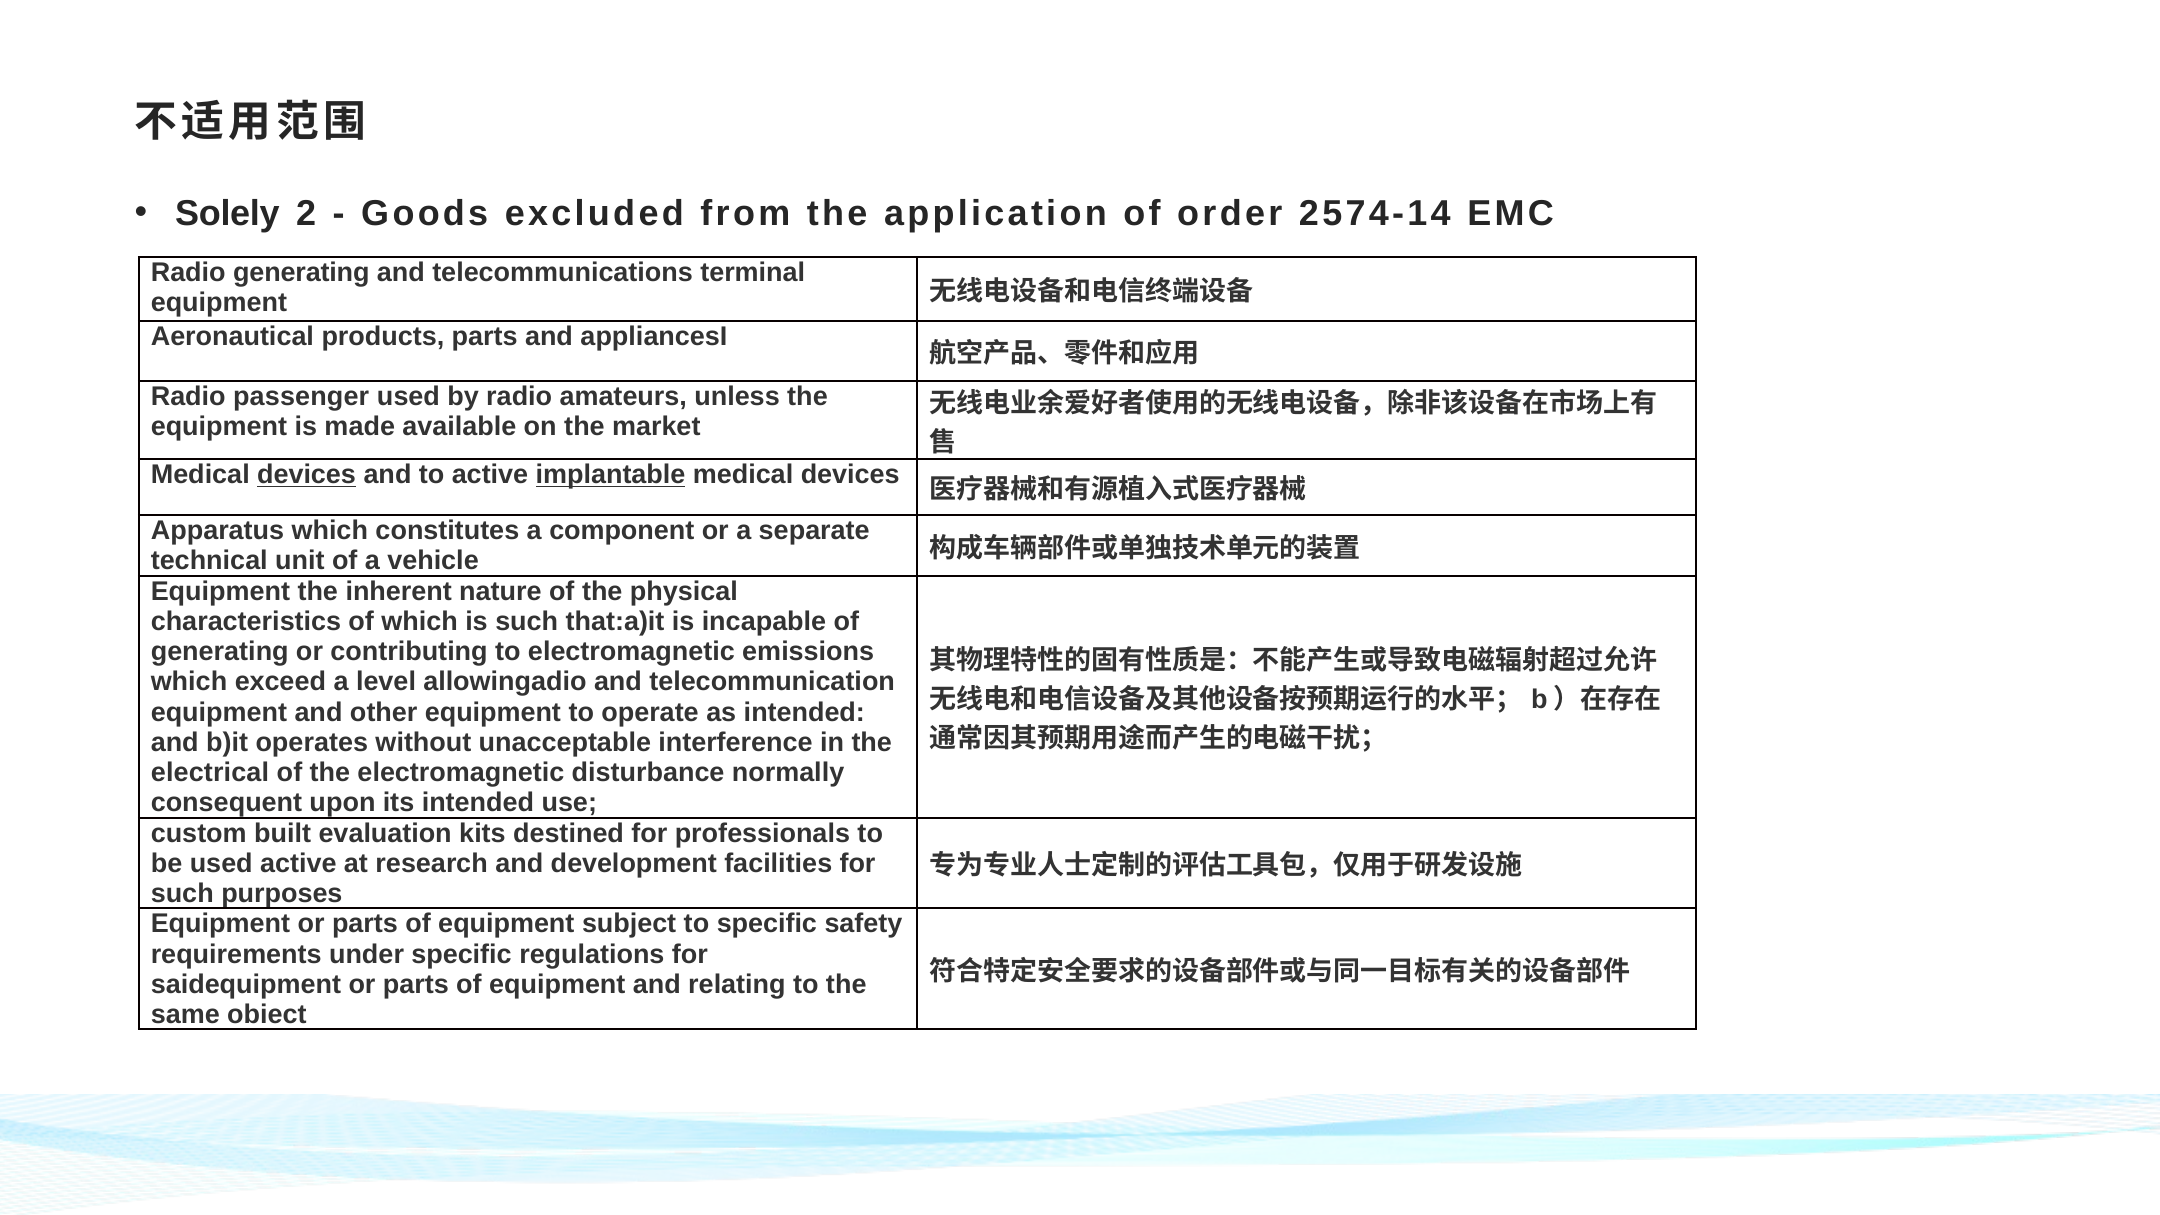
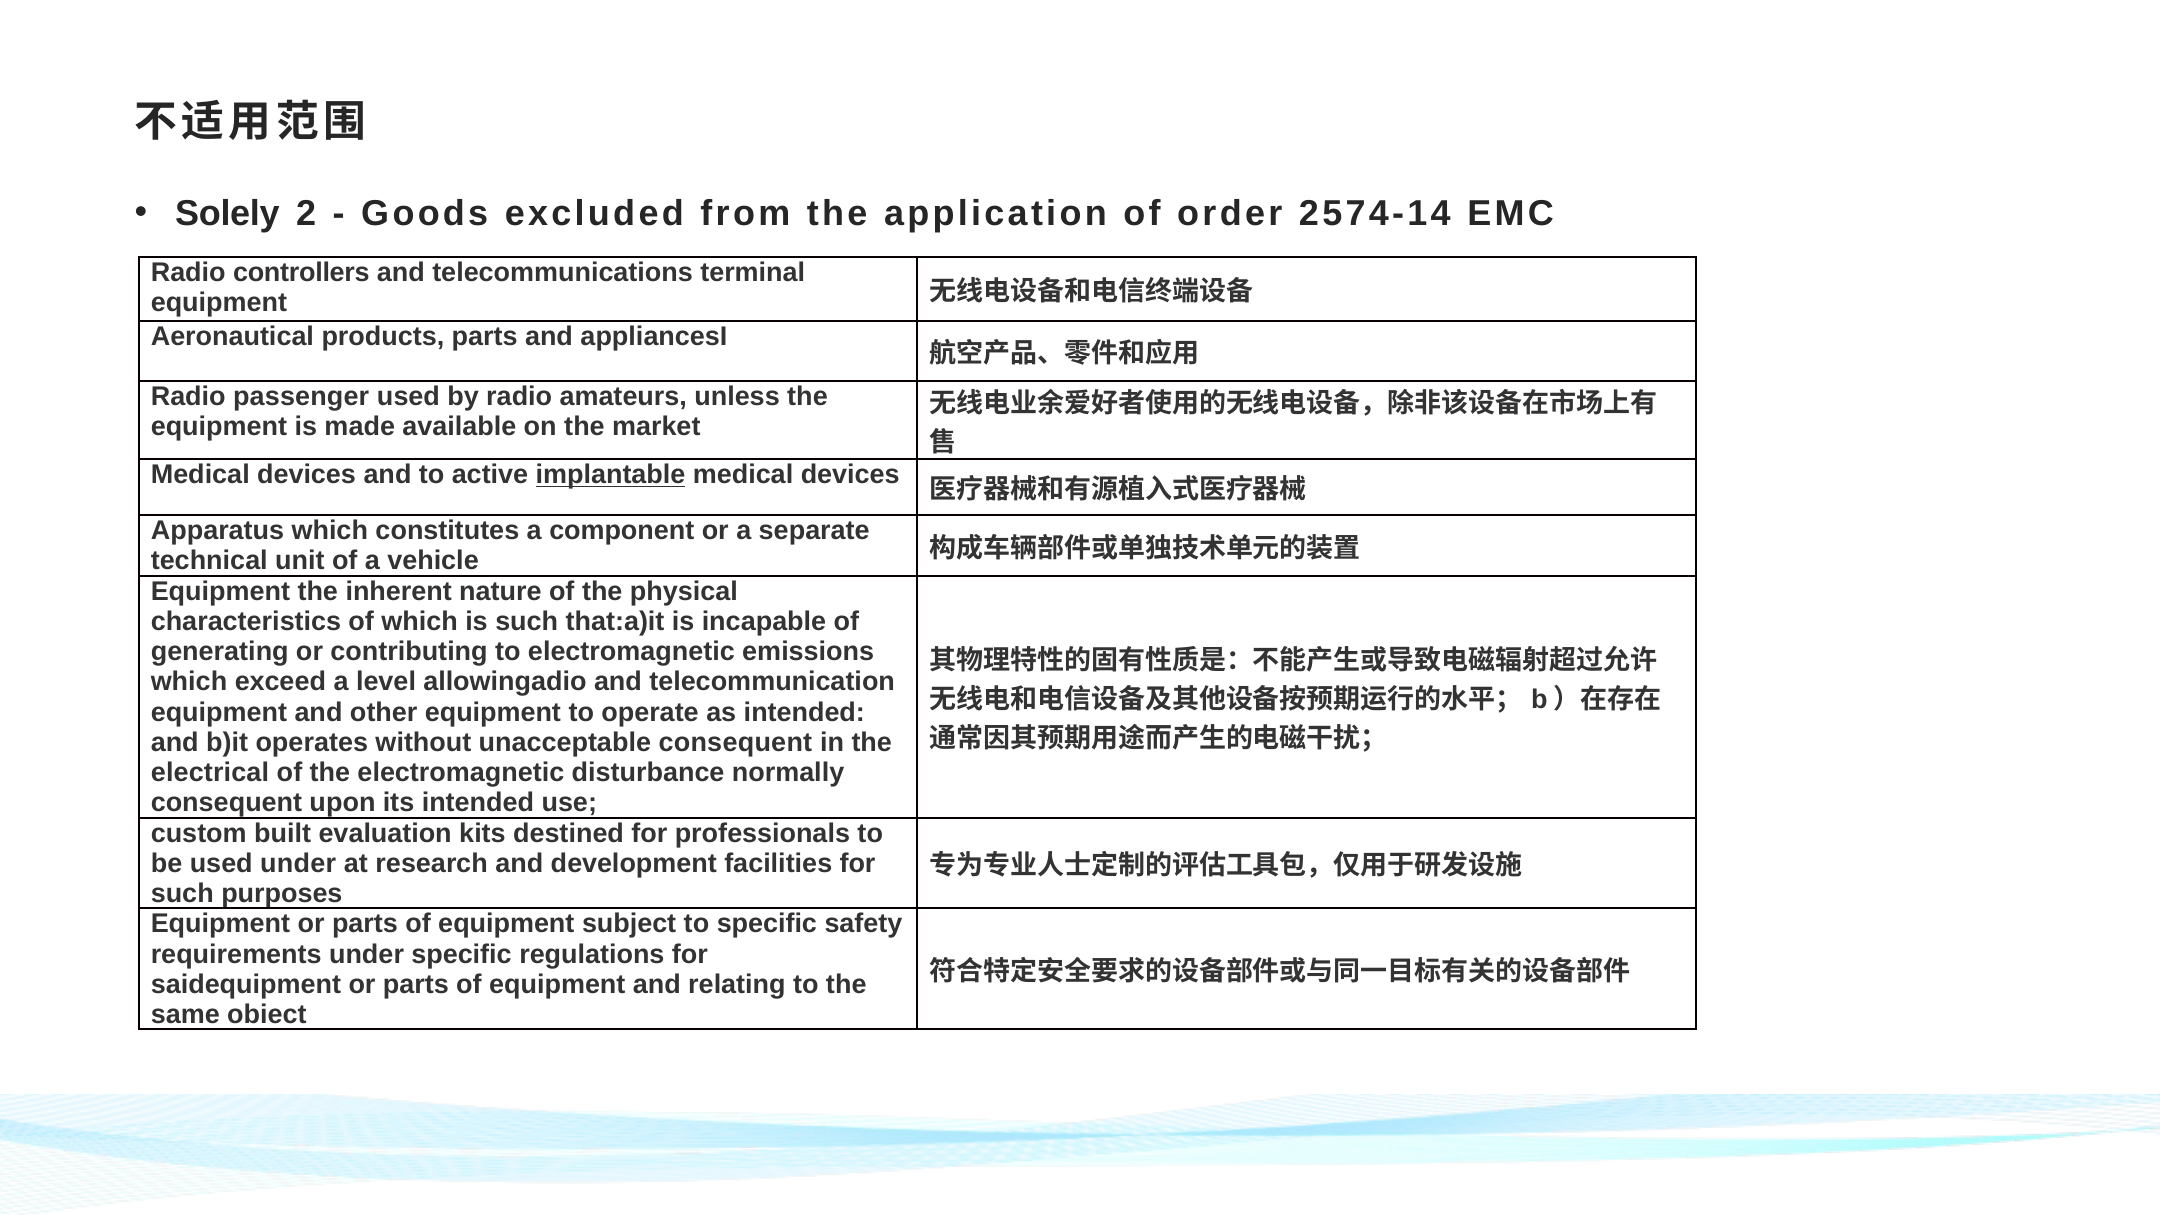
Radio generating: generating -> controllers (301, 273)
devices underline: present -> none (307, 475)
unacceptable interference: interference -> consequent (735, 743)
used active: active -> under (298, 864)
